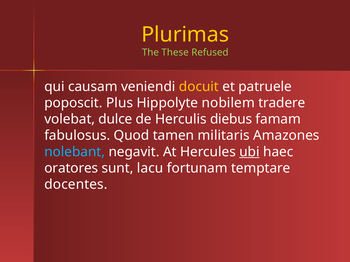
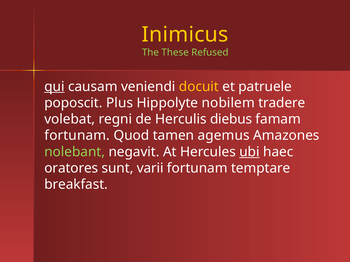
Plurimas: Plurimas -> Inimicus (185, 35)
qui underline: none -> present (54, 87)
dulce: dulce -> regni (115, 119)
fabulosus: fabulosus -> fortunam (77, 136)
militaris: militaris -> agemus (224, 136)
nolebant colour: light blue -> light green (75, 152)
lacu: lacu -> varii (150, 168)
docentes: docentes -> breakfast (76, 185)
